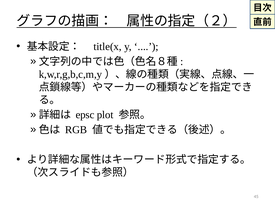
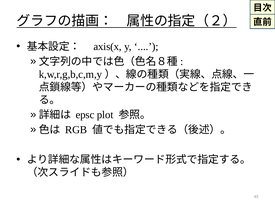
title(x: title(x -> axis(x (108, 47)
